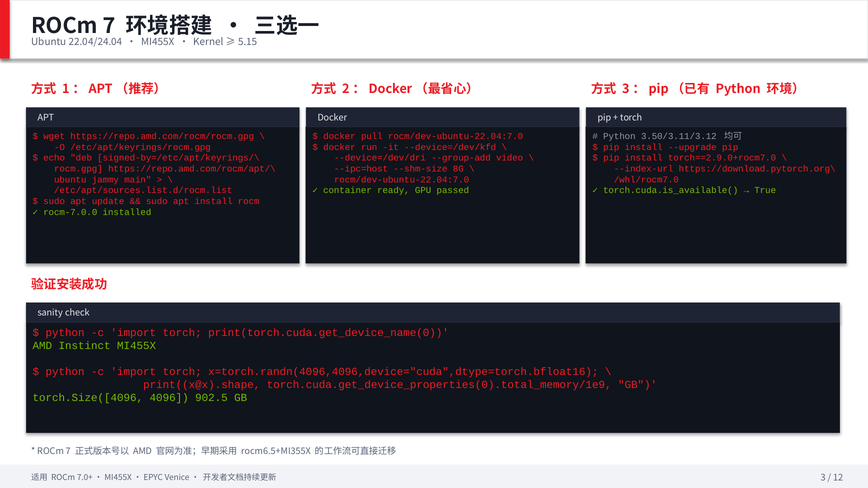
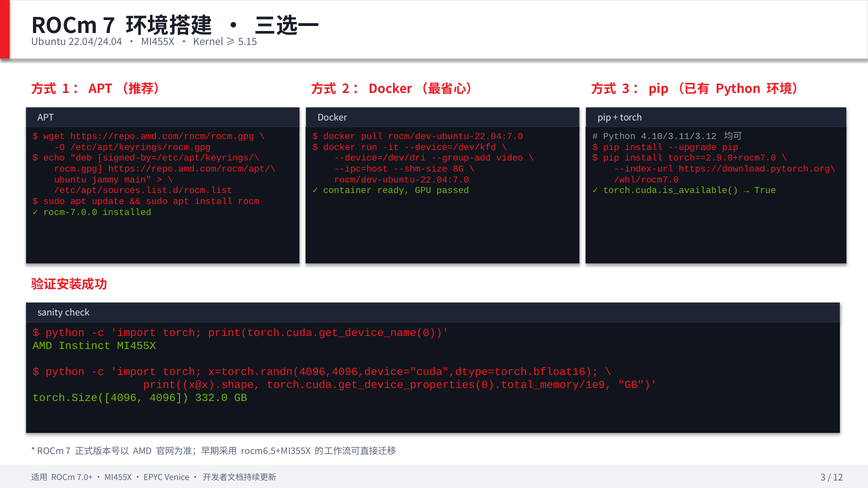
3.50/3.11/3.12: 3.50/3.11/3.12 -> 4.10/3.11/3.12 (679, 136)
902.5: 902.5 -> 332.0 (211, 398)
